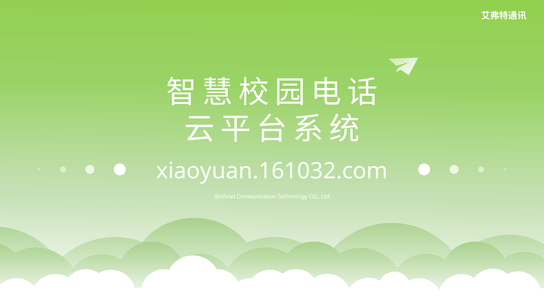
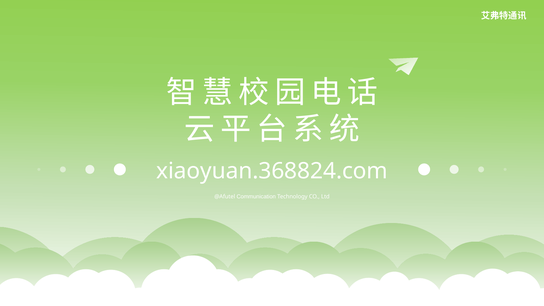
xiaoyuan.161032.com: xiaoyuan.161032.com -> xiaoyuan.368824.com (272, 171)
